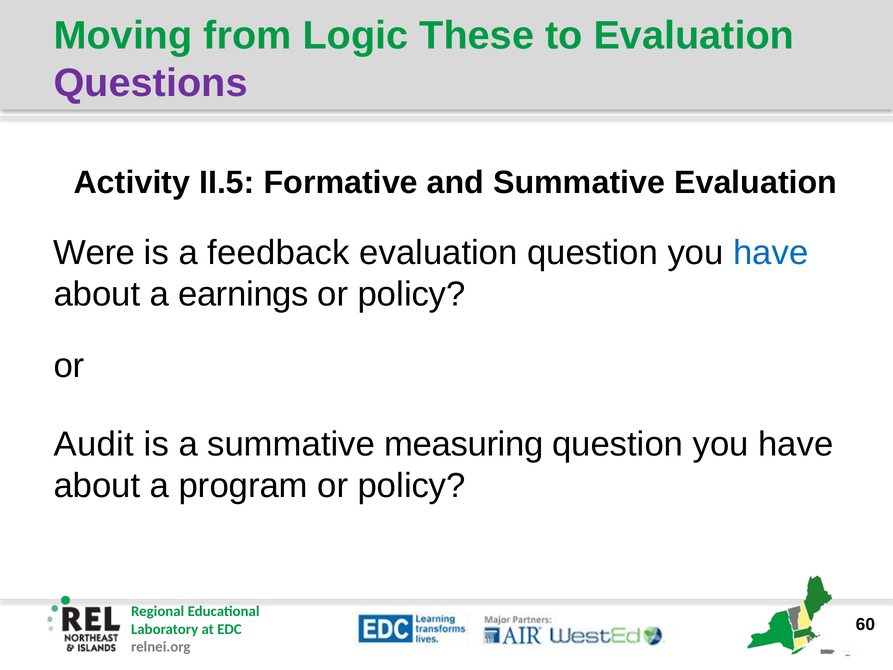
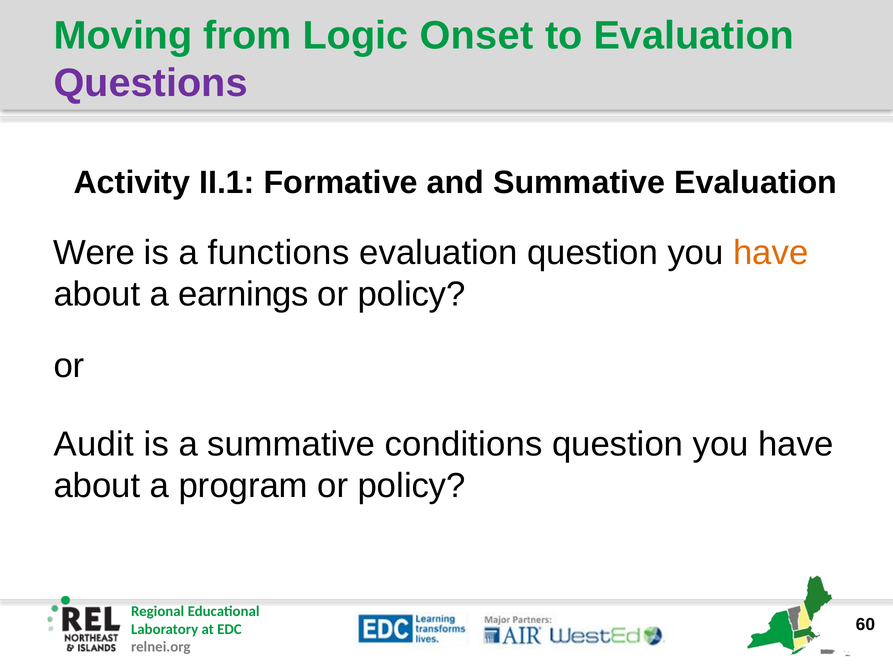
These: These -> Onset (477, 36)
II.5: II.5 -> II.1 (227, 182)
feedback: feedback -> functions (279, 252)
have colour: blue -> orange (771, 252)
measuring: measuring -> conditions (464, 444)
